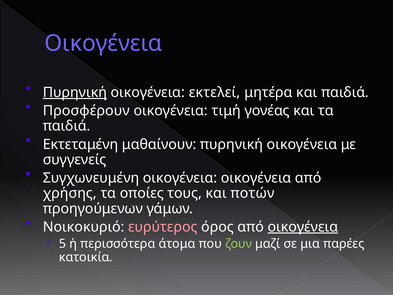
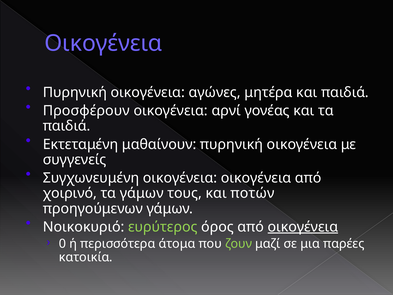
Πυρηνική underline: present -> none (75, 92)
εκτελεί: εκτελεί -> αγώνες (215, 92)
τιμή: τιμή -> αρνί (226, 111)
χρήσης: χρήσης -> χοιρινό (70, 193)
τα οποίες: οποίες -> γάμων (142, 193)
ευρύτερος colour: pink -> light green (163, 227)
5: 5 -> 0 (62, 243)
